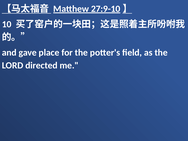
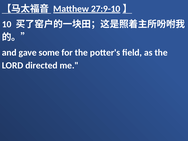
place: place -> some (49, 53)
